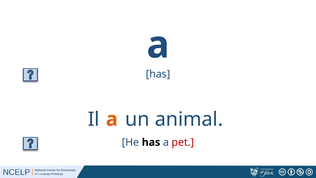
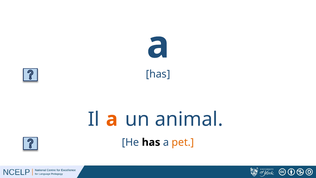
pet colour: red -> orange (183, 142)
